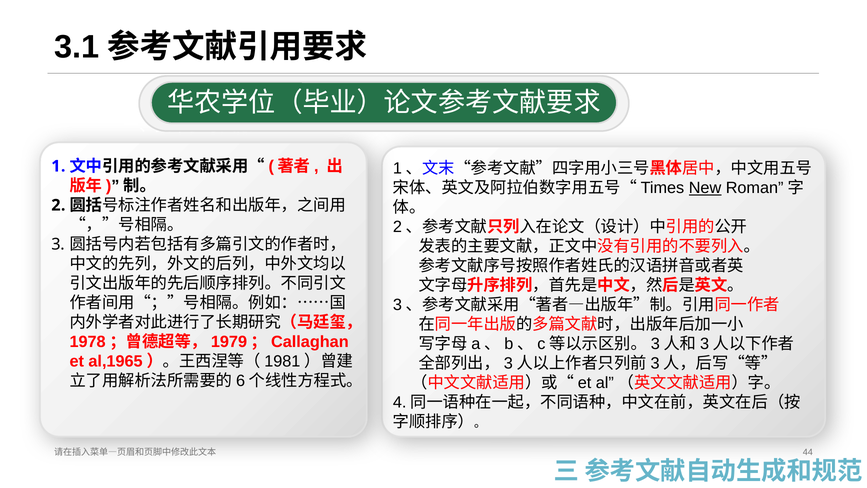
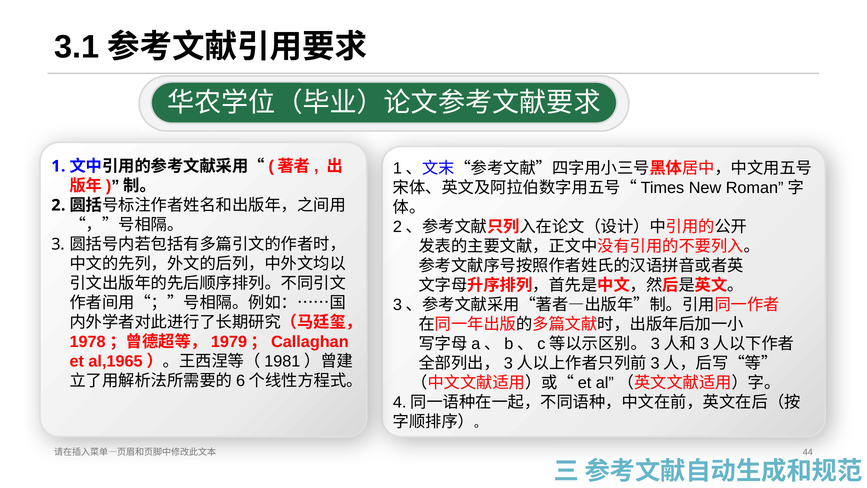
New underline: present -> none (705, 188)
